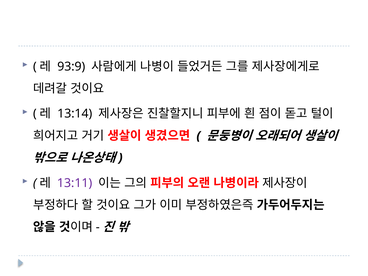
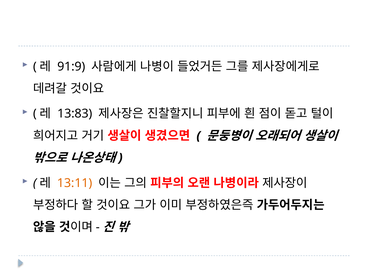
93:9: 93:9 -> 91:9 (71, 66)
13:14: 13:14 -> 13:83 (75, 114)
13:11 colour: purple -> orange (75, 183)
